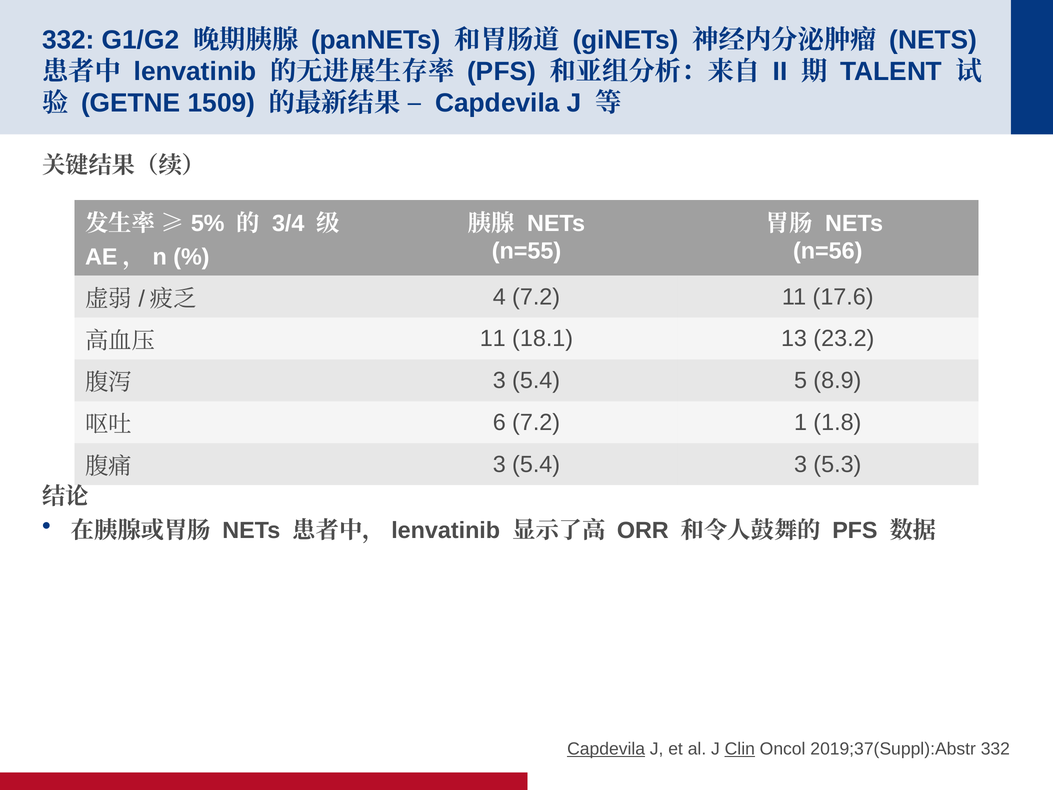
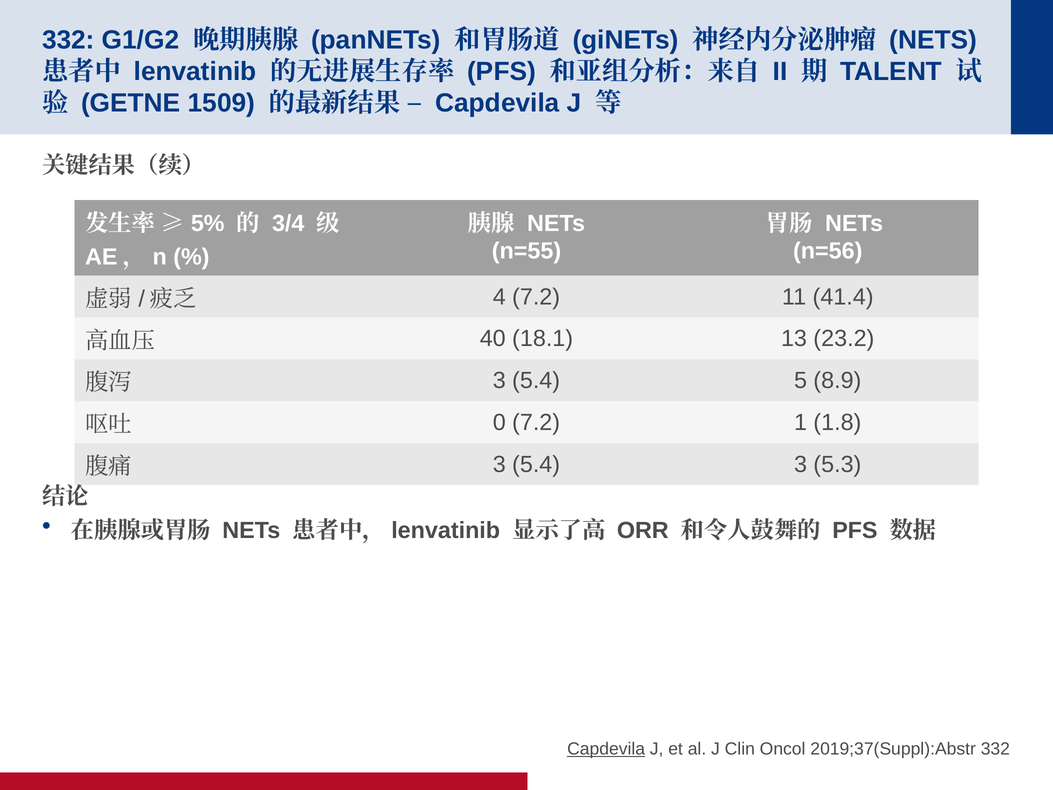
17.6: 17.6 -> 41.4 (843, 297)
11: 11 -> 40 (493, 339)
6: 6 -> 0 (499, 422)
Clin underline: present -> none (740, 749)
